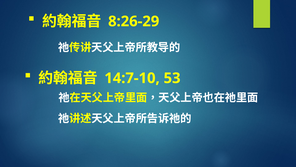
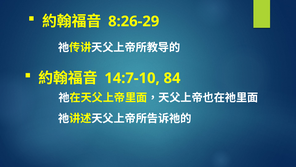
53: 53 -> 84 (172, 78)
